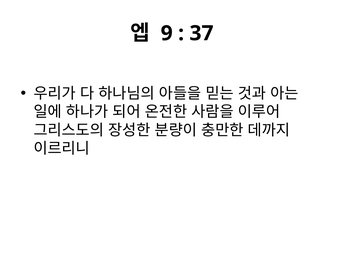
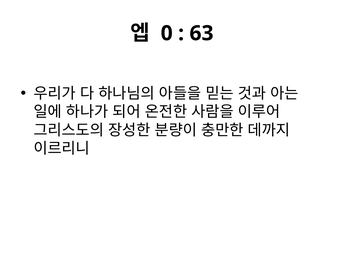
9: 9 -> 0 (167, 33)
37: 37 -> 63 (202, 33)
